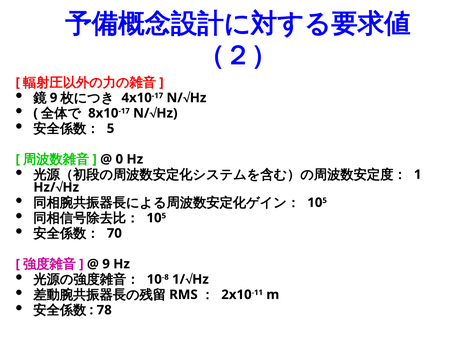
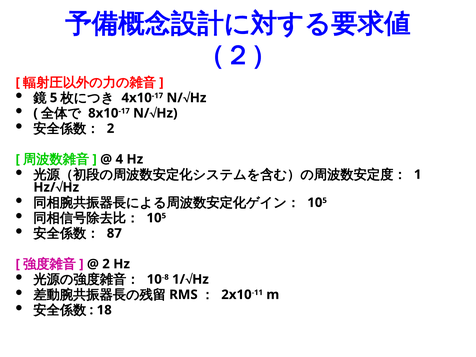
9: 9 -> 5 (54, 98)
5: 5 -> 2 (111, 129)
0: 0 -> 4 (119, 159)
70: 70 -> 87 (114, 233)
9: 9 -> 2 (106, 264)
78: 78 -> 18 (104, 310)
